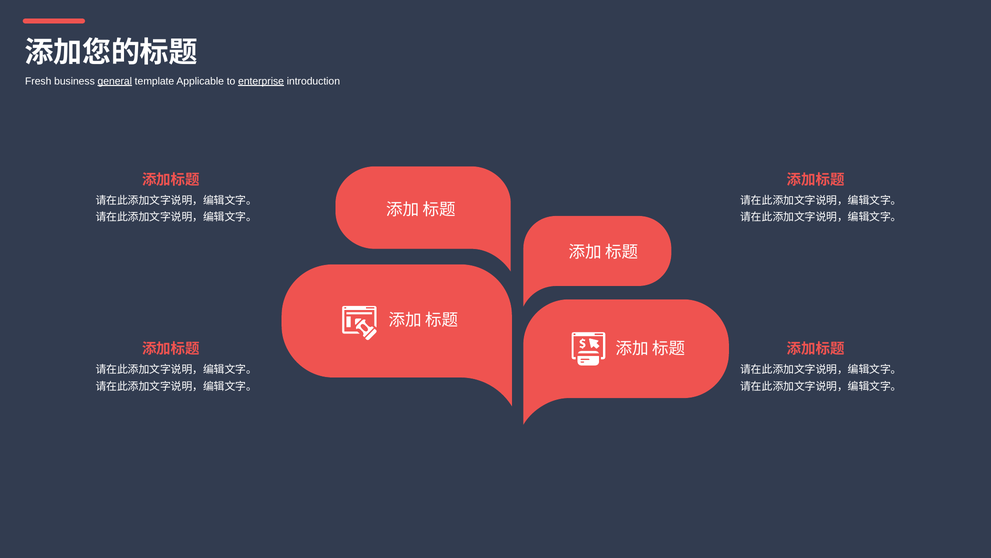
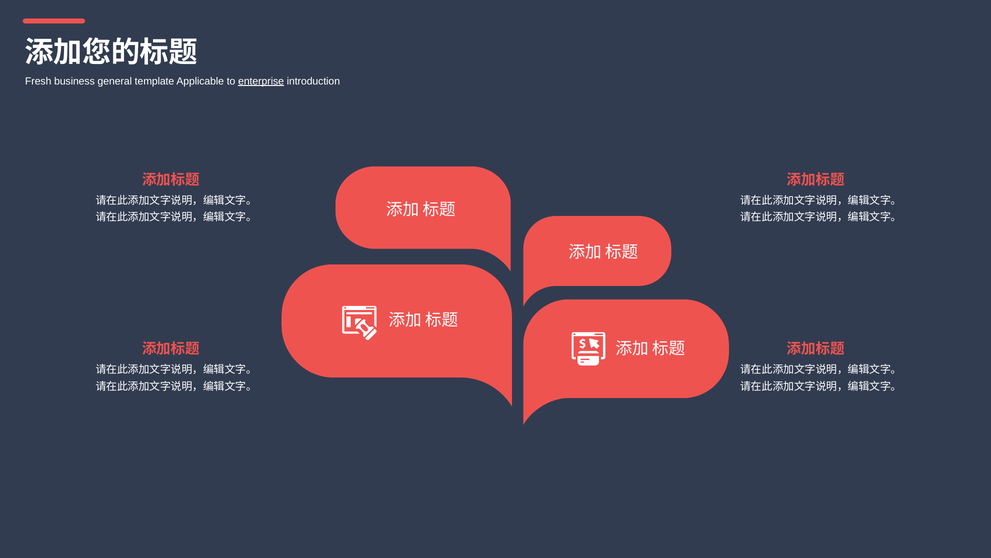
general underline: present -> none (115, 81)
